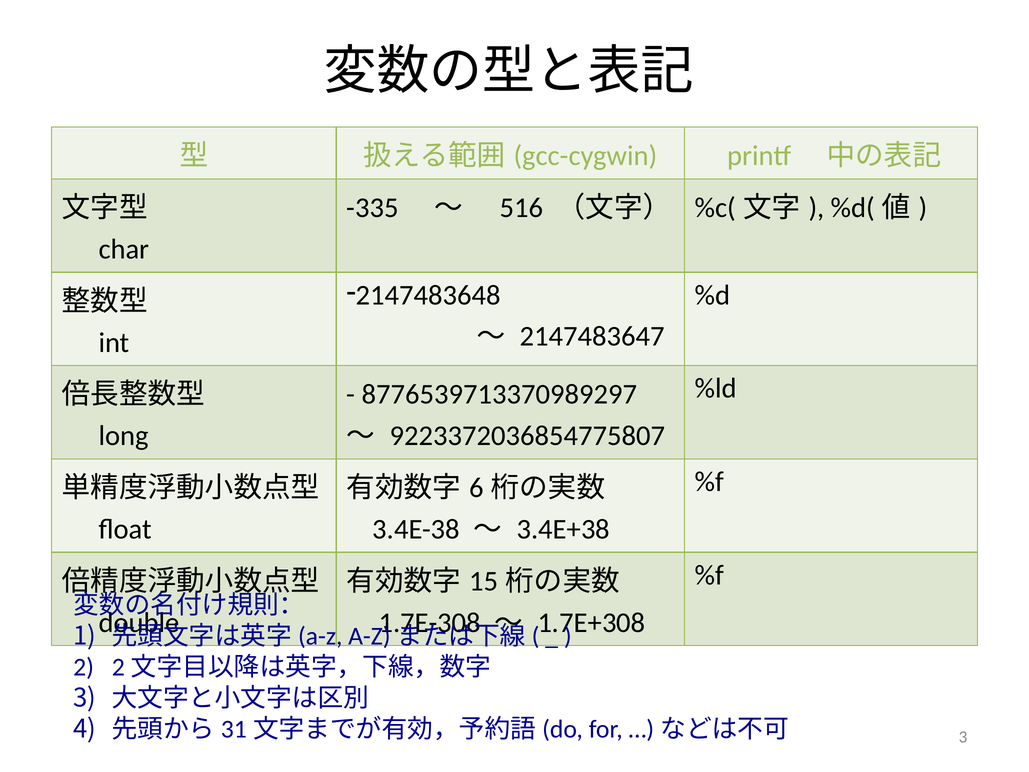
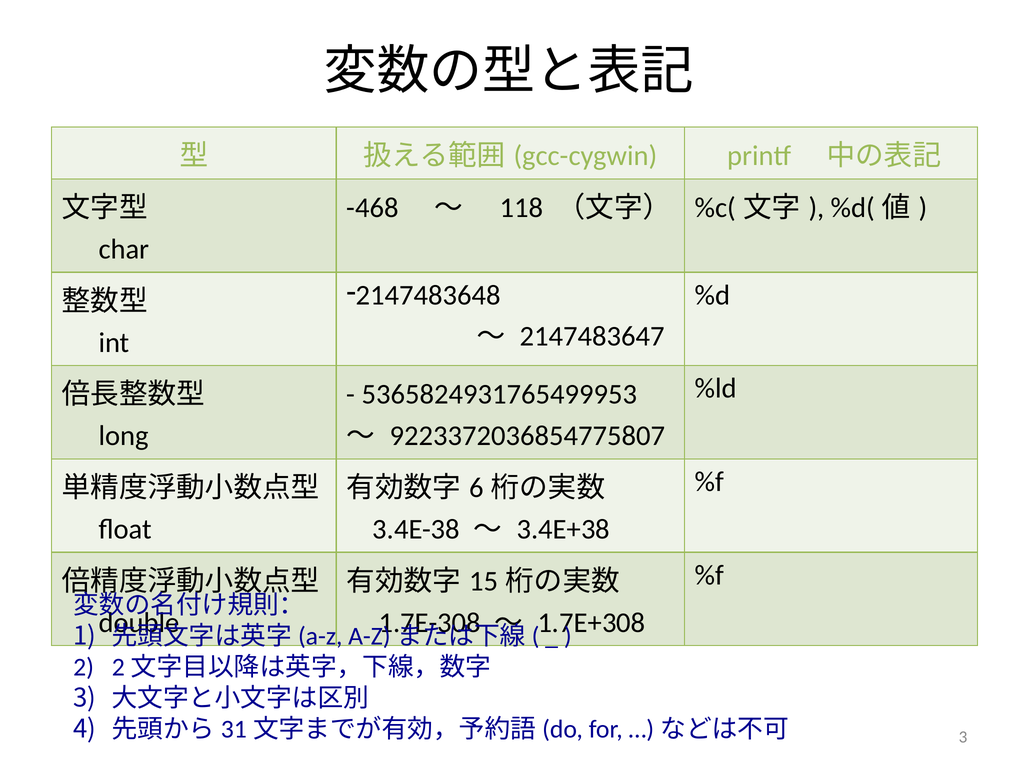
-335: -335 -> -468 (373, 208)
516: 516 -> 118 (522, 208)
8776539713370989297: 8776539713370989297 -> 5365824931765499953 (499, 394)
